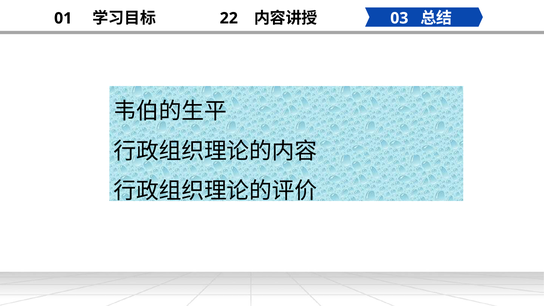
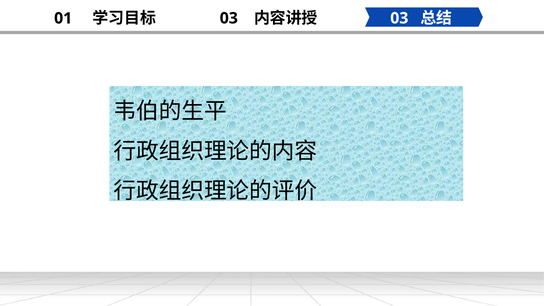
22: 22 -> 03 (229, 18)
